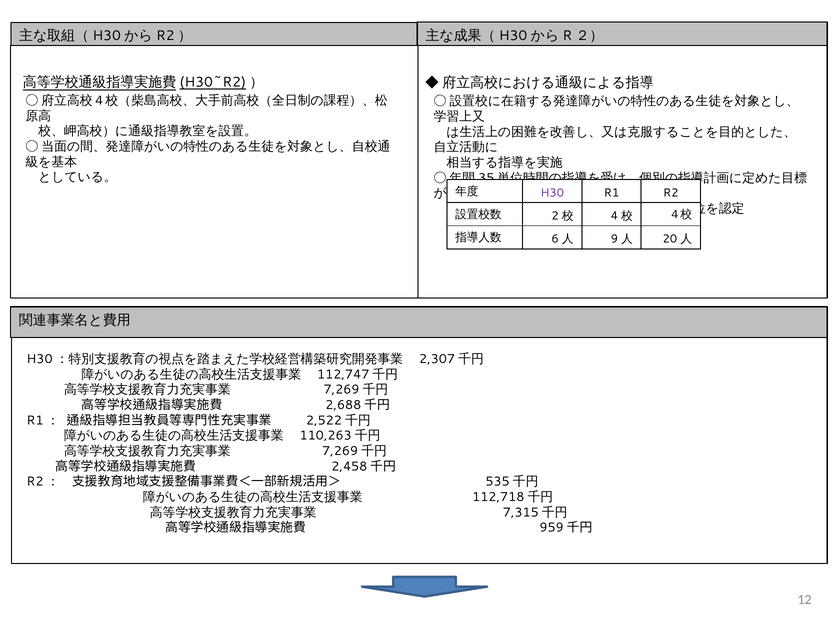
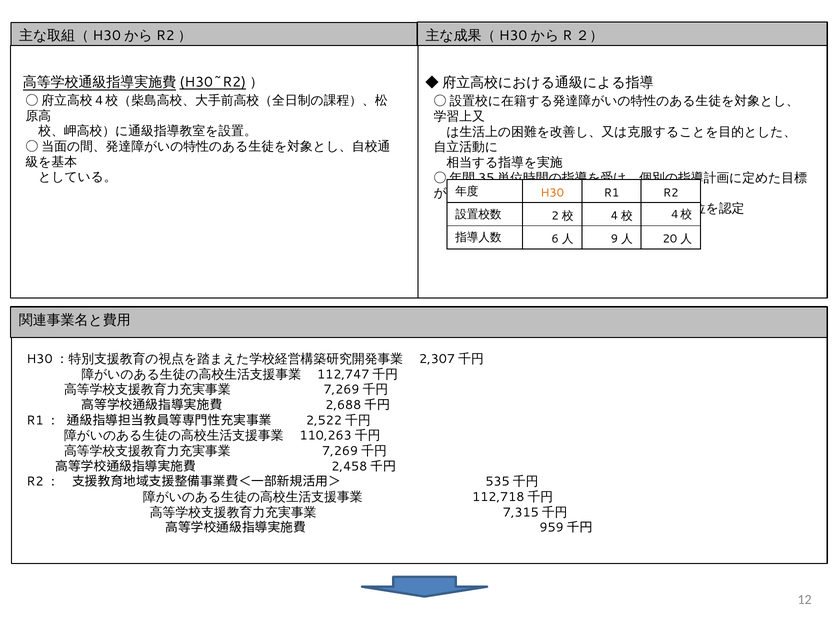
H30 colour: purple -> orange (552, 193)
